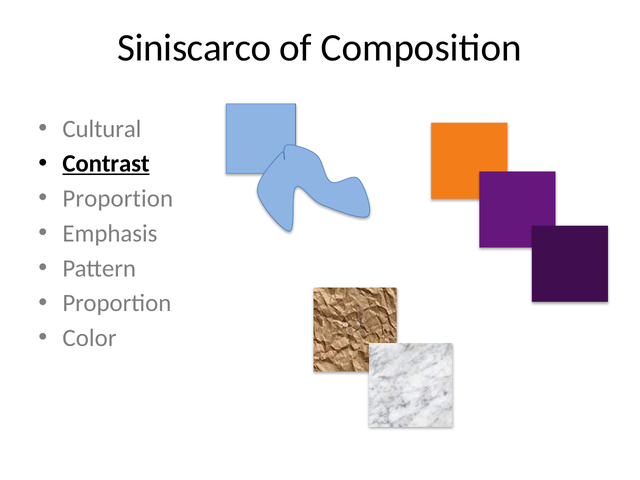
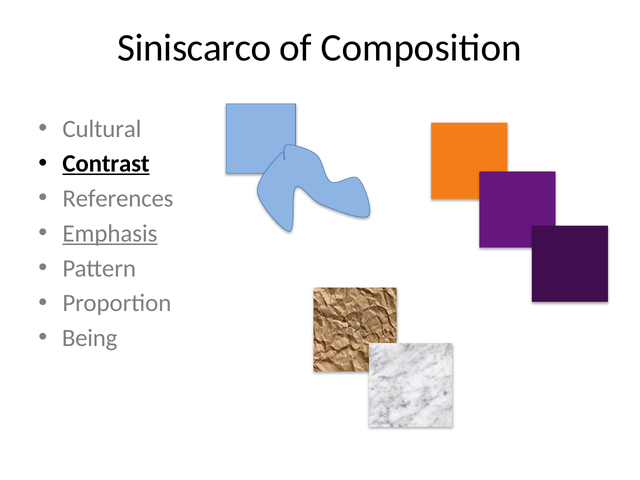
Proportion: Proportion -> References (118, 199)
Emphasis underline: none -> present (110, 233)
Color: Color -> Being (90, 338)
